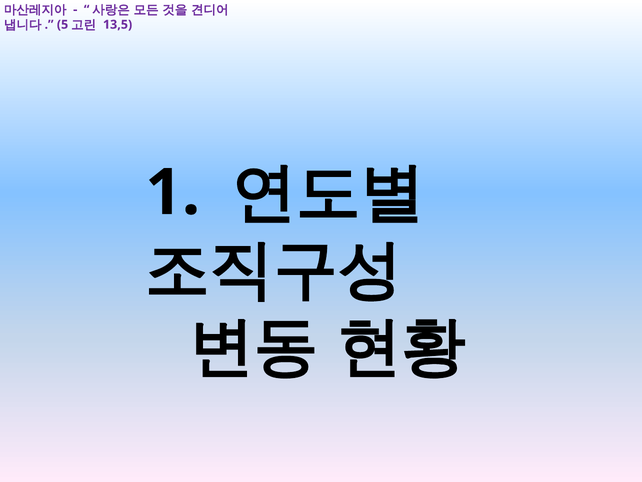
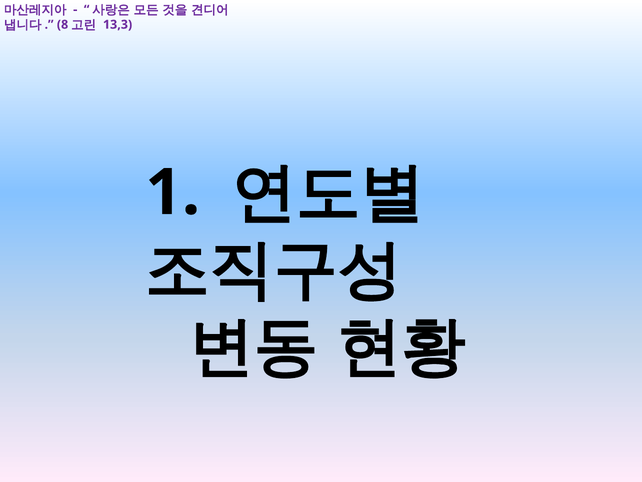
5: 5 -> 8 (63, 25)
13,5: 13,5 -> 13,3 (118, 25)
